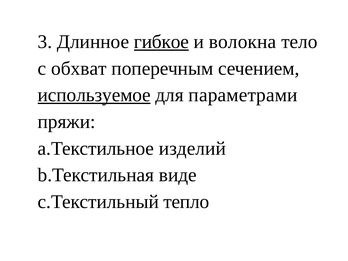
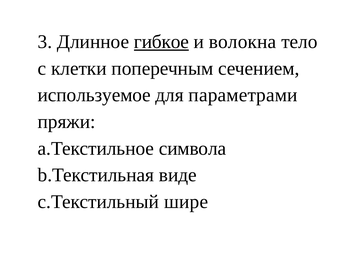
обхват: обхват -> клетки (79, 68)
используемое underline: present -> none (94, 95)
изделий: изделий -> символа (192, 148)
тепло: тепло -> шире (186, 202)
